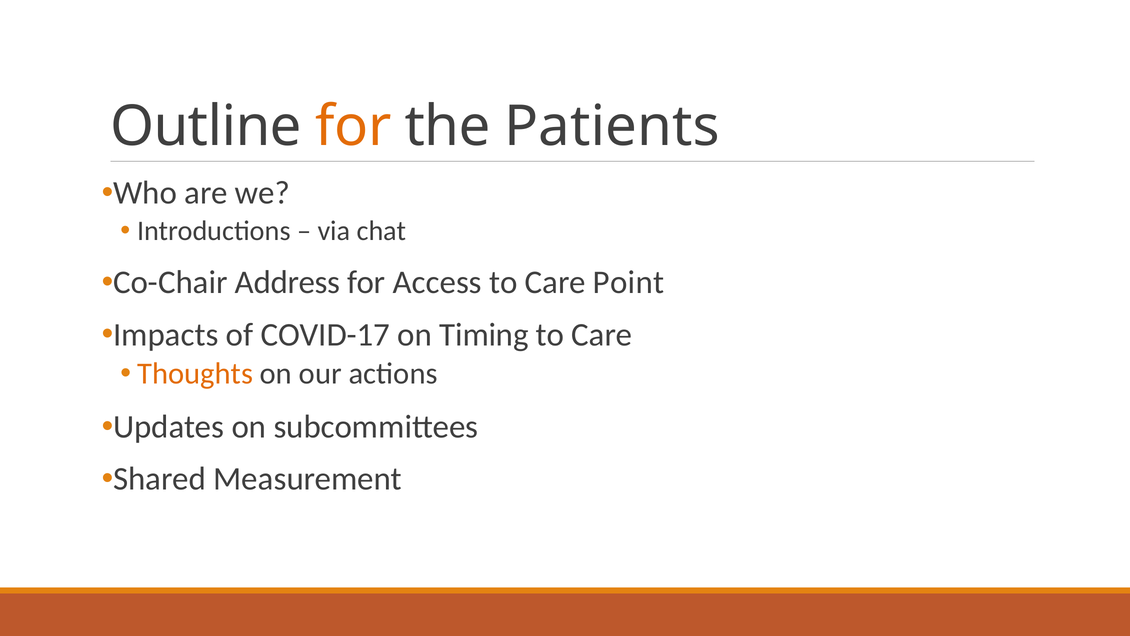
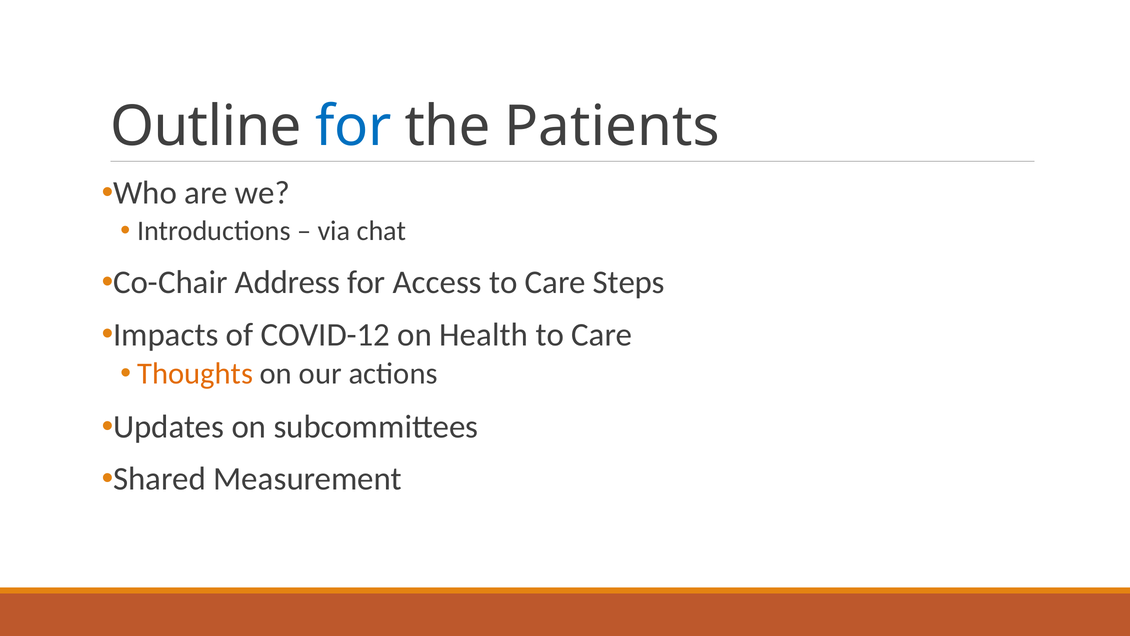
for colour: orange -> blue (353, 127)
Point: Point -> Steps (629, 282)
COVID-17: COVID-17 -> COVID-12 (325, 334)
Timing: Timing -> Health (484, 334)
